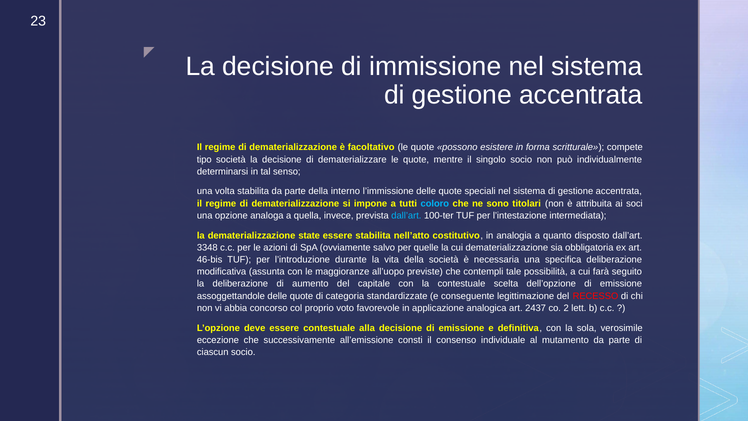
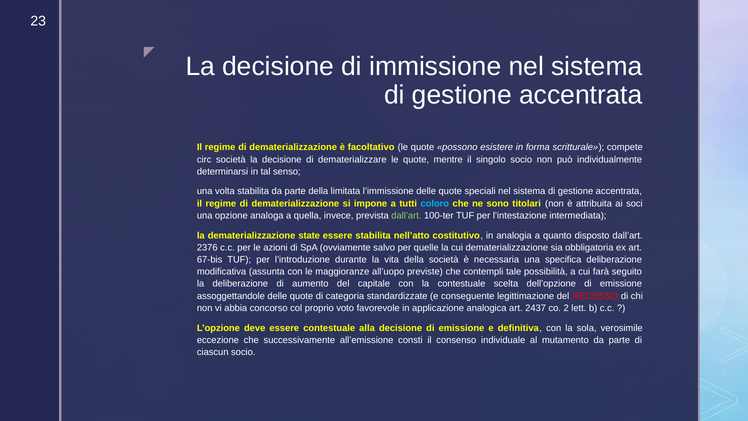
tipo: tipo -> circ (204, 159)
interno: interno -> limitata (346, 191)
dall’art colour: light blue -> light green (406, 215)
3348: 3348 -> 2376 (207, 247)
46-bis: 46-bis -> 67-bis (210, 260)
